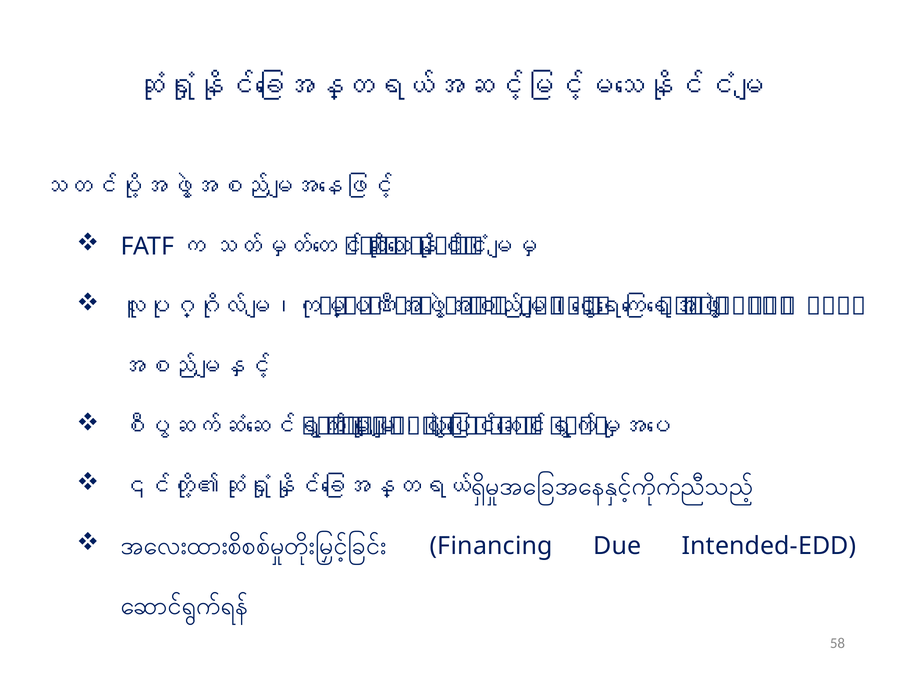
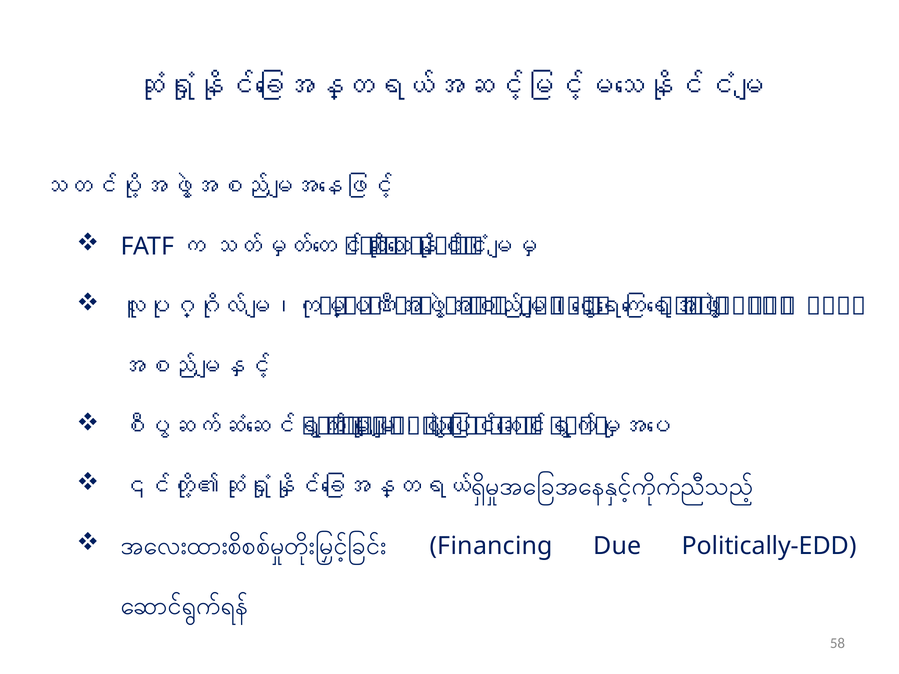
Intended-EDD: Intended-EDD -> Politically-EDD (769, 546)
